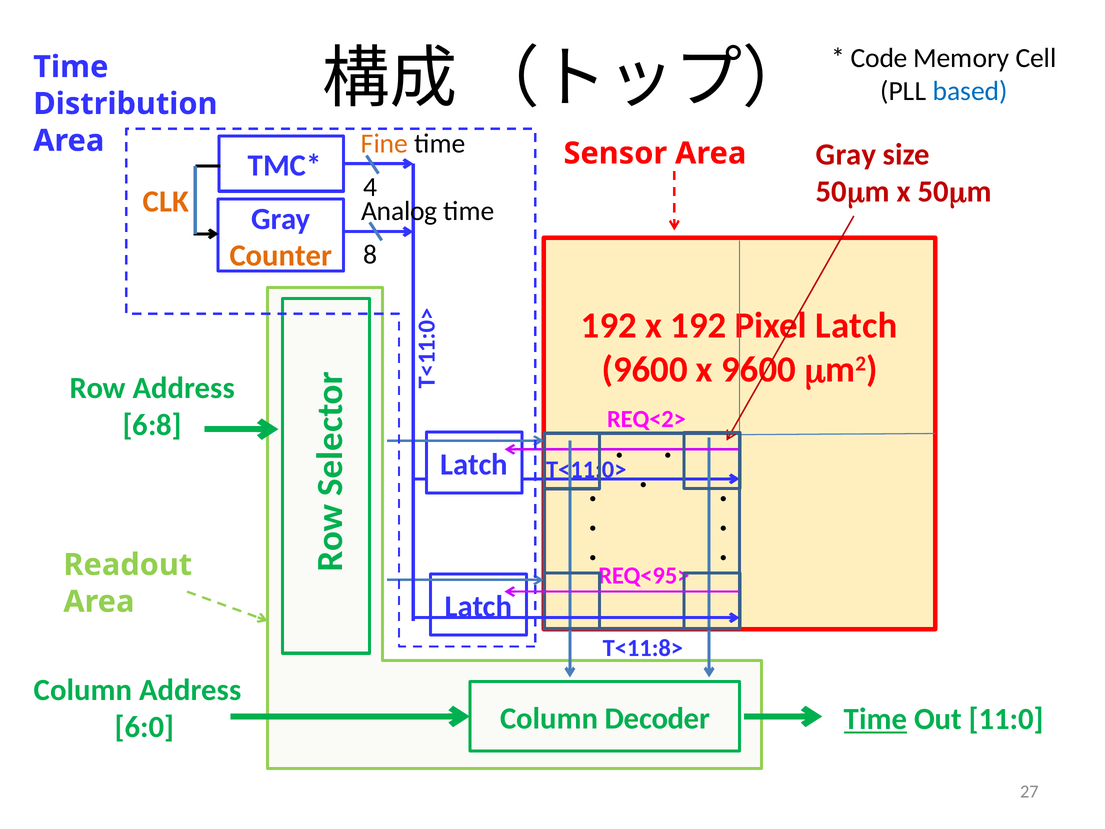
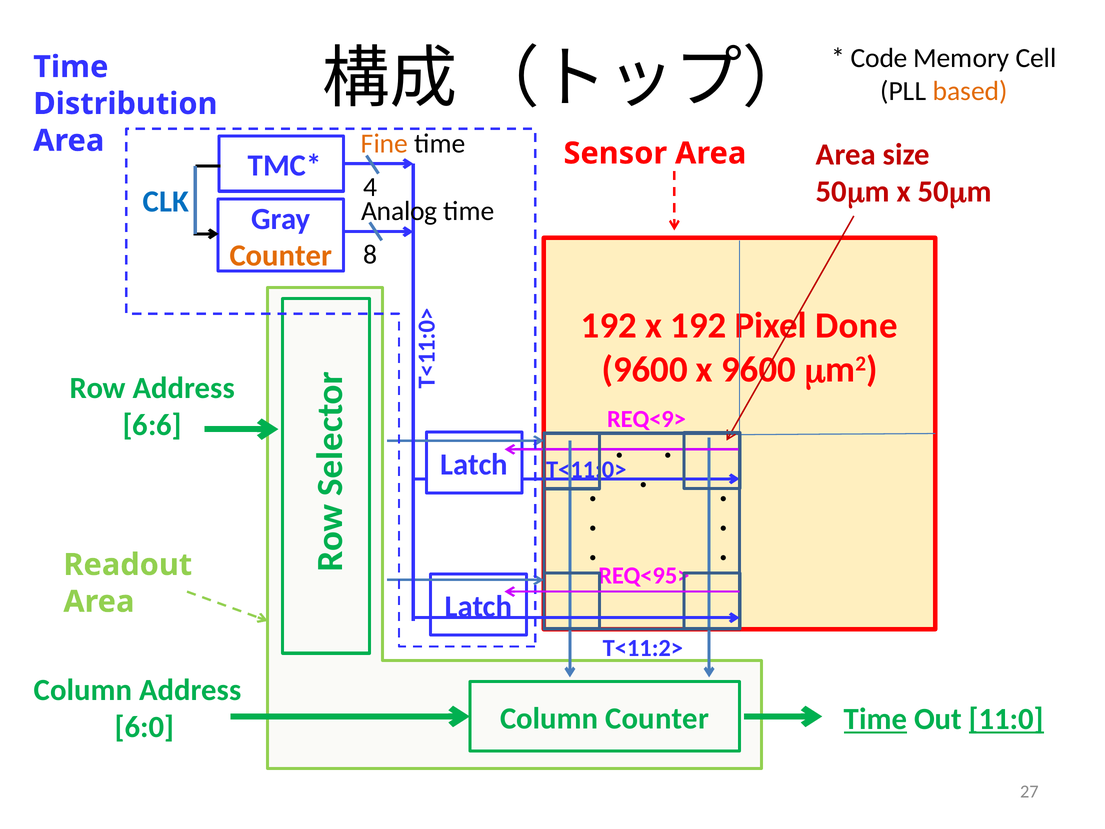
based colour: blue -> orange (970, 91)
Gray: Gray -> Area (846, 155)
CLK colour: orange -> blue (166, 202)
Latch: Latch -> Done (856, 325)
REQ<2>: REQ<2> -> REQ<9> (646, 419)
6:8: 6:8 -> 6:6 (152, 425)
T<11:8>: T<11:8> -> T<11:2> (643, 648)
Column Decoder: Decoder -> Counter (657, 718)
11:0 underline: none -> present (1006, 719)
